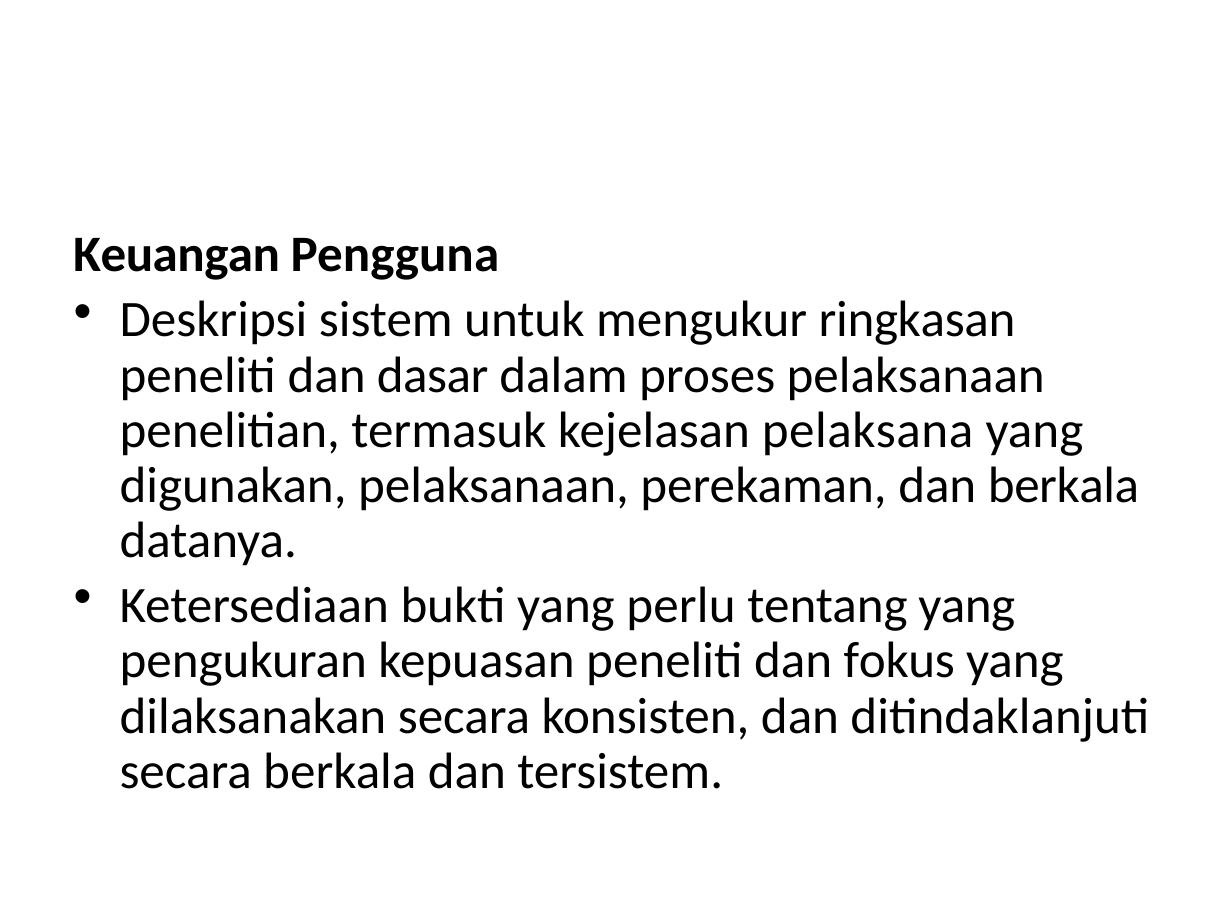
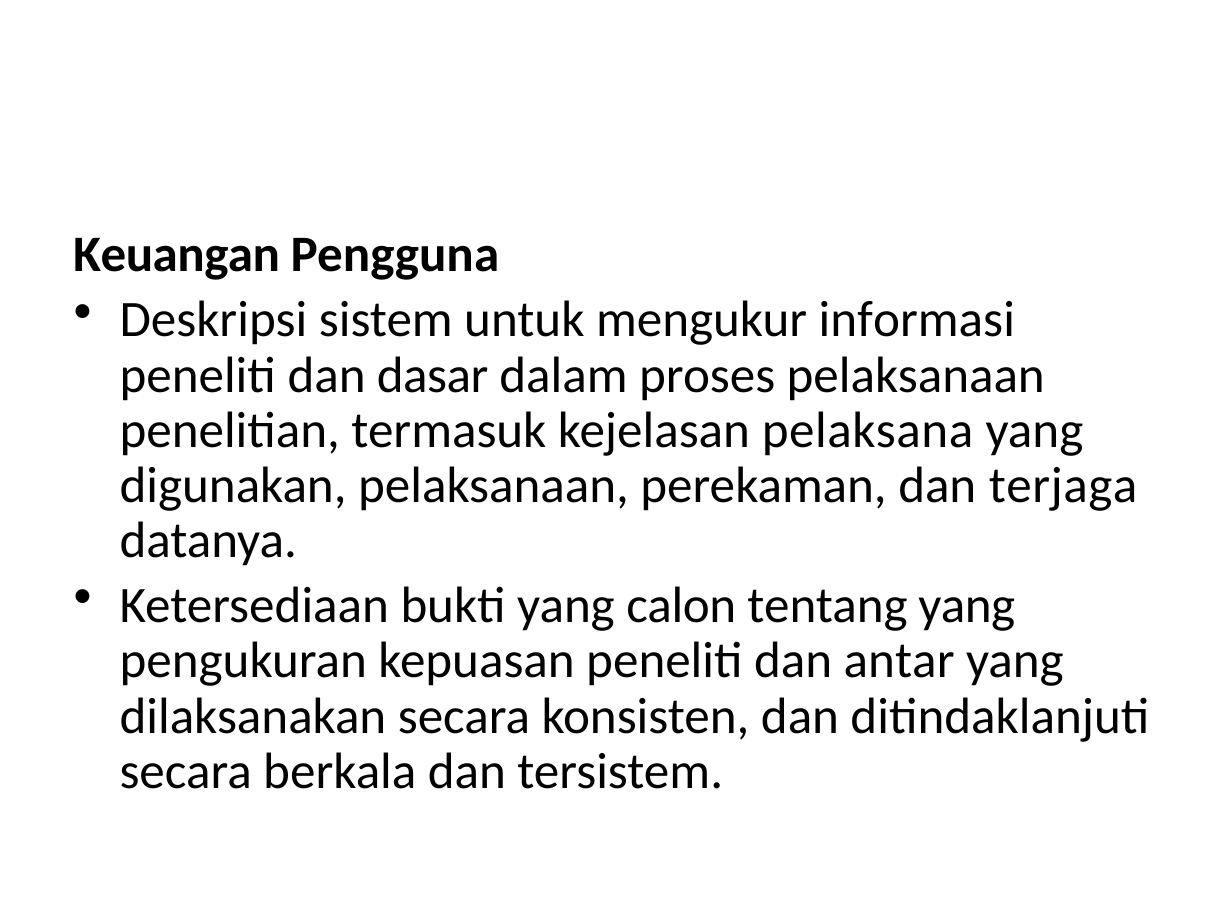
ringkasan: ringkasan -> informasi (917, 320)
dan berkala: berkala -> terjaga (1063, 486)
perlu: perlu -> calon (681, 606)
fokus: fokus -> antar (899, 661)
